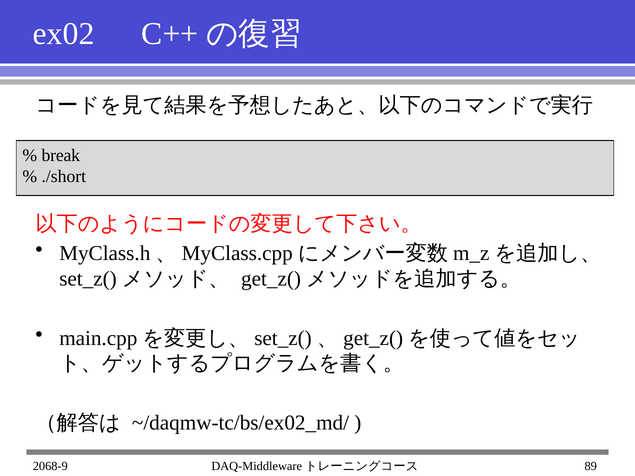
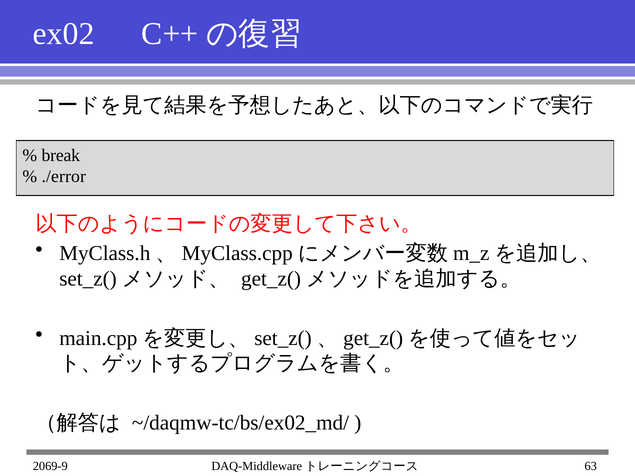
./short: ./short -> ./error (64, 177)
2068-9: 2068-9 -> 2069-9 (50, 467)
89: 89 -> 63 (591, 467)
